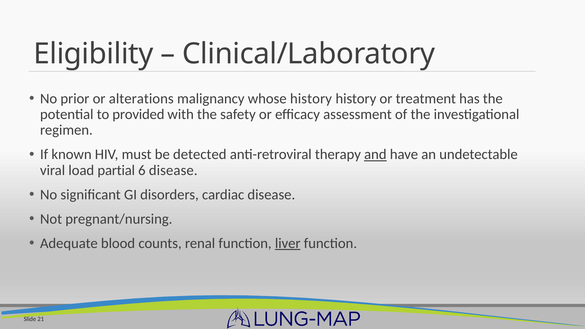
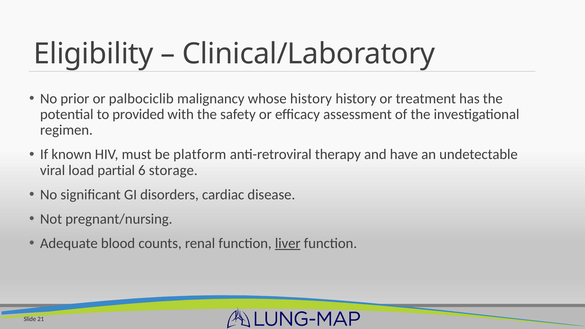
alterations: alterations -> palbociclib (141, 99)
detected: detected -> platform (200, 154)
and underline: present -> none (375, 154)
6 disease: disease -> storage (173, 170)
